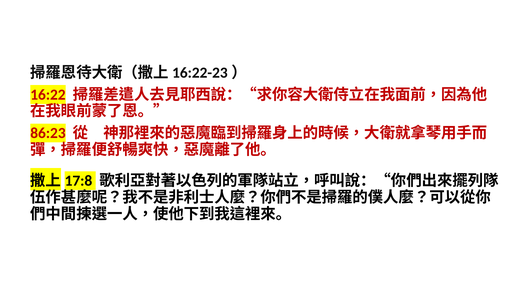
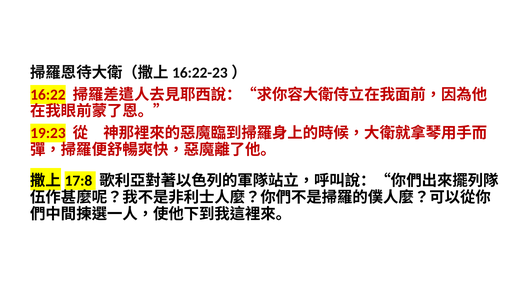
86:23: 86:23 -> 19:23 (48, 133)
